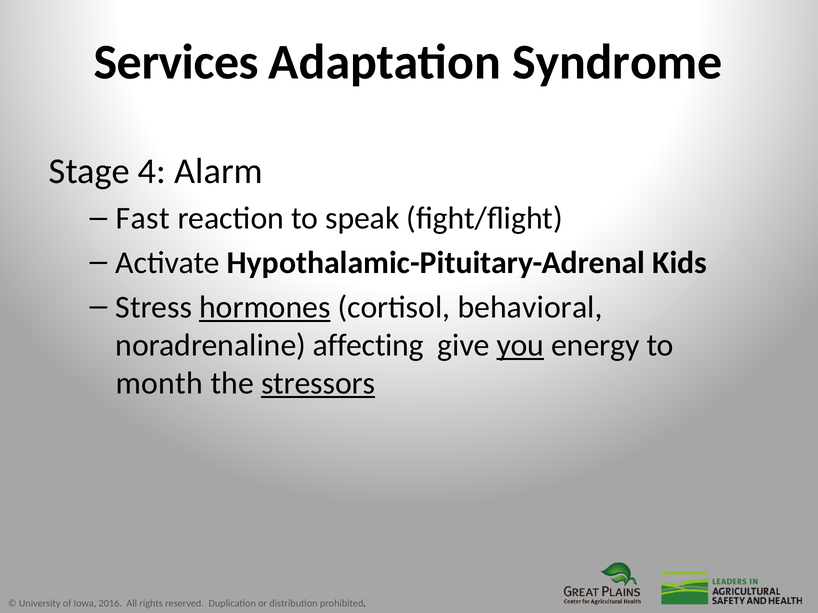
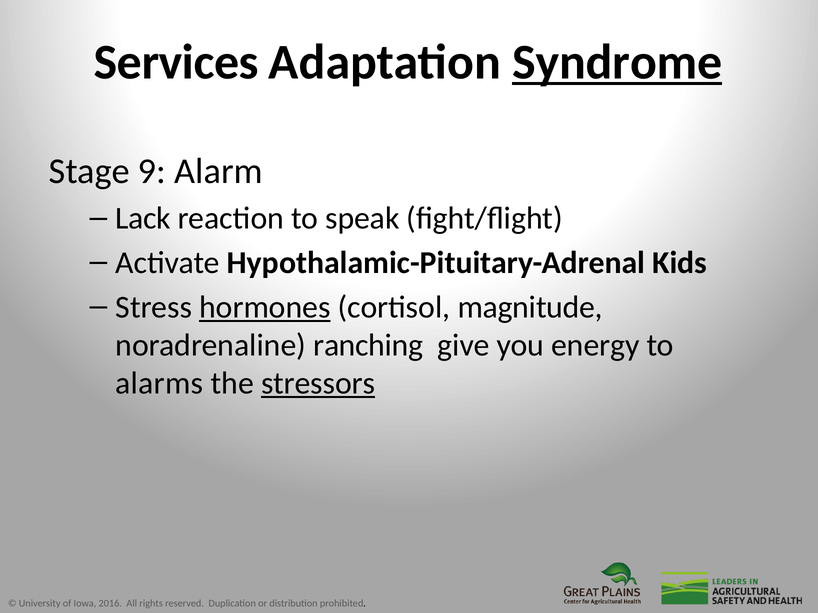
Syndrome underline: none -> present (617, 62)
4: 4 -> 9 (152, 172)
Fast: Fast -> Lack (143, 218)
behavioral: behavioral -> magnitude (530, 307)
affecting: affecting -> ranching (368, 346)
you underline: present -> none (520, 346)
month: month -> alarms (159, 384)
